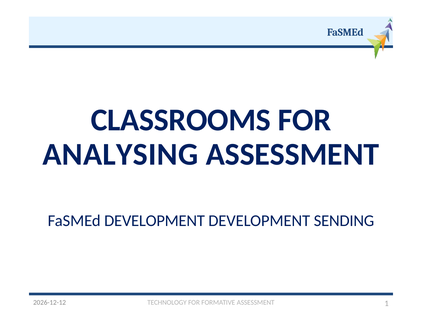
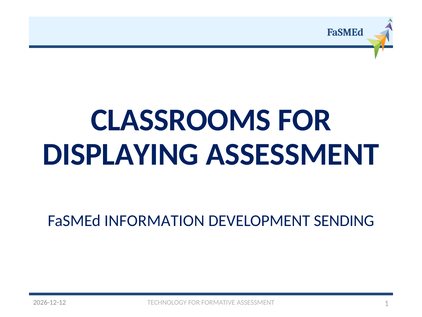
ANALYSING: ANALYSING -> DISPLAYING (121, 154)
FaSMEd DEVELOPMENT: DEVELOPMENT -> INFORMATION (154, 220)
